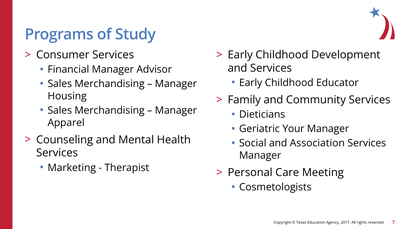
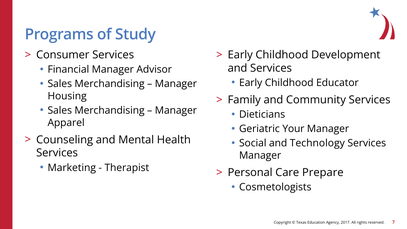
Association: Association -> Technology (317, 143)
Meeting: Meeting -> Prepare (323, 172)
